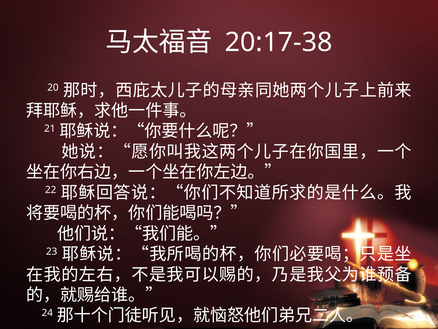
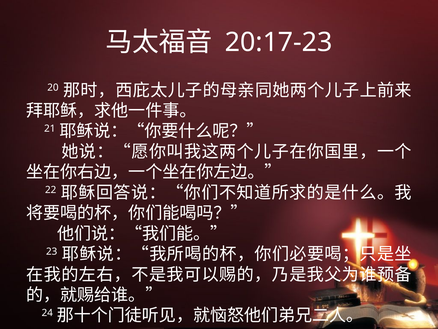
20:17-38: 20:17-38 -> 20:17-23 (279, 42)
